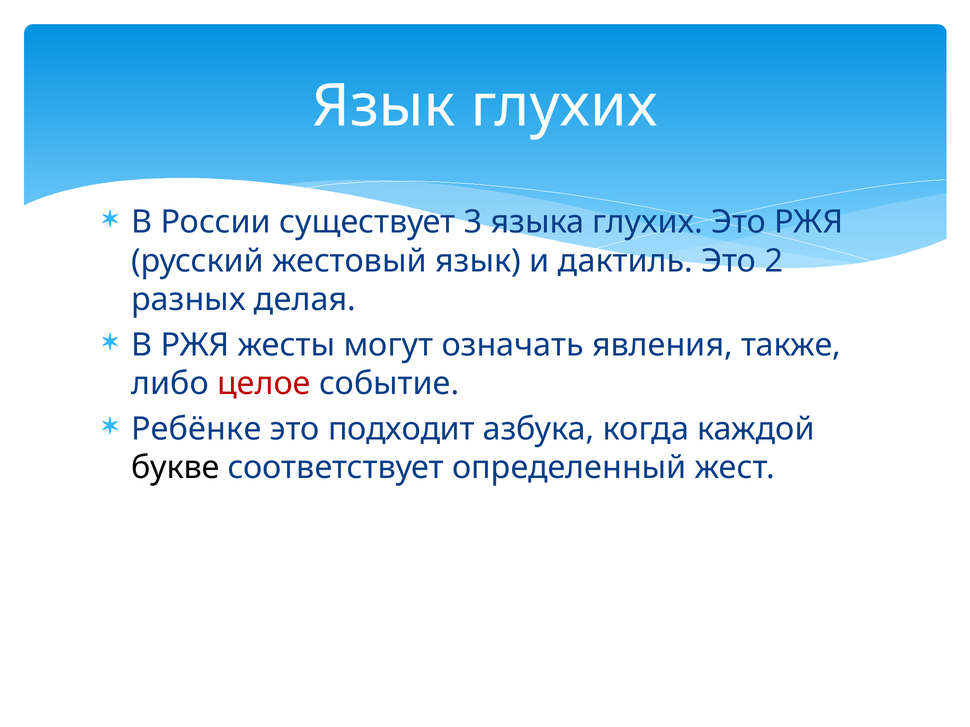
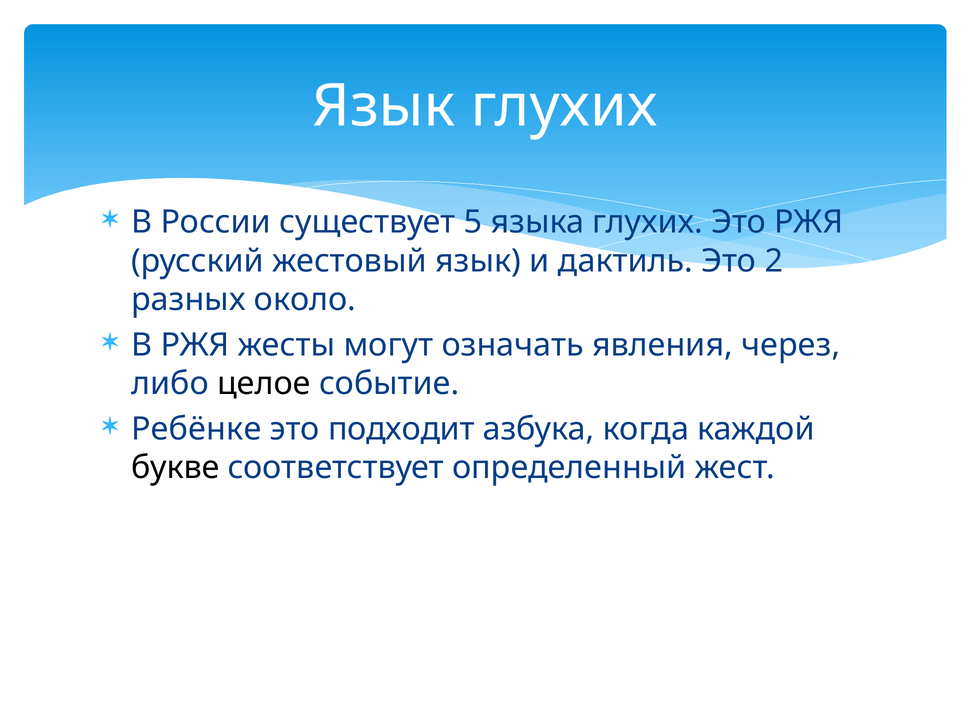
3: 3 -> 5 (473, 222)
делая: делая -> около (305, 300)
также: также -> через (791, 345)
целое colour: red -> black (264, 384)
